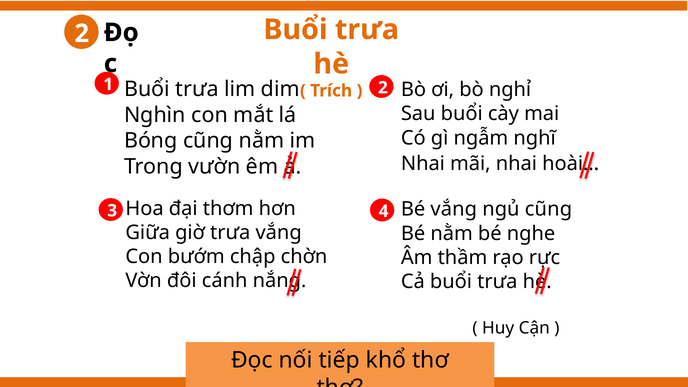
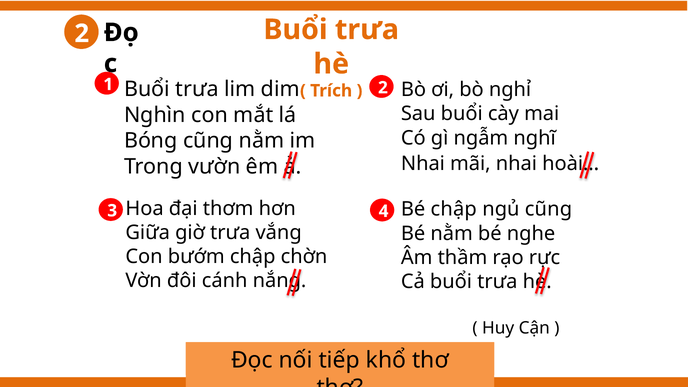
Bé vắng: vắng -> chập (454, 209)
